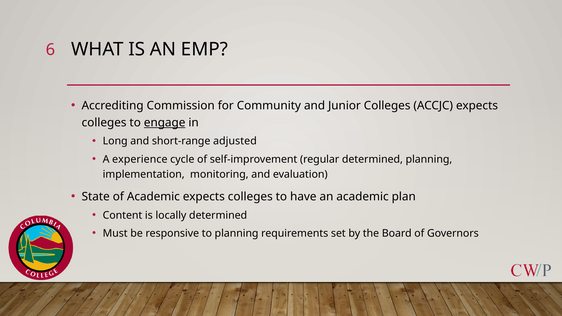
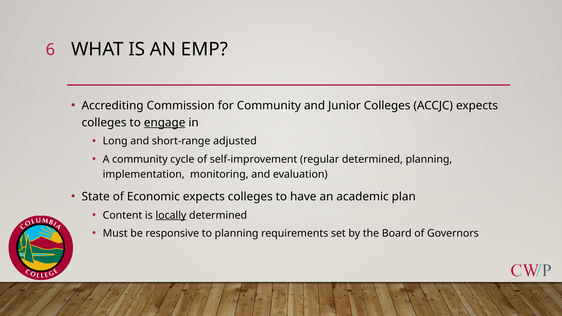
A experience: experience -> community (140, 159)
of Academic: Academic -> Economic (153, 197)
locally underline: none -> present (171, 215)
